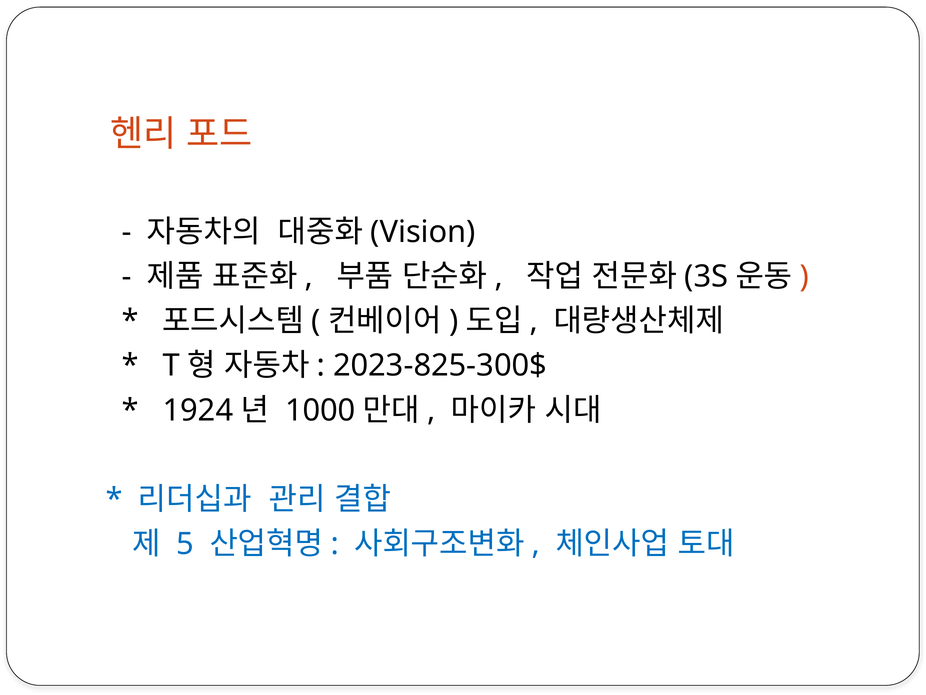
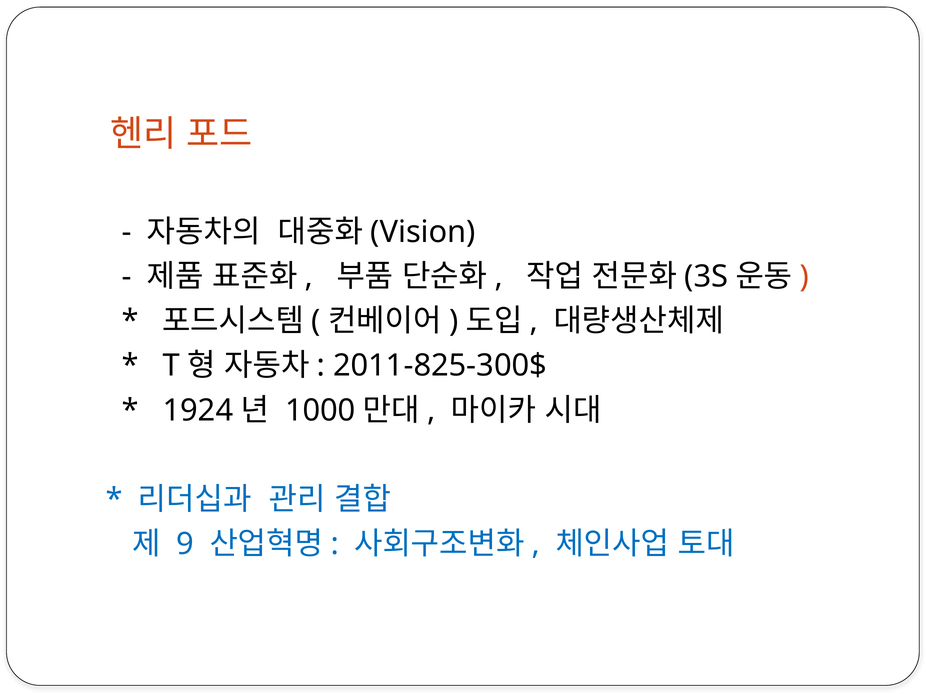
2023-825-300$: 2023-825-300$ -> 2011-825-300$ (440, 366)
5: 5 -> 9 (185, 544)
